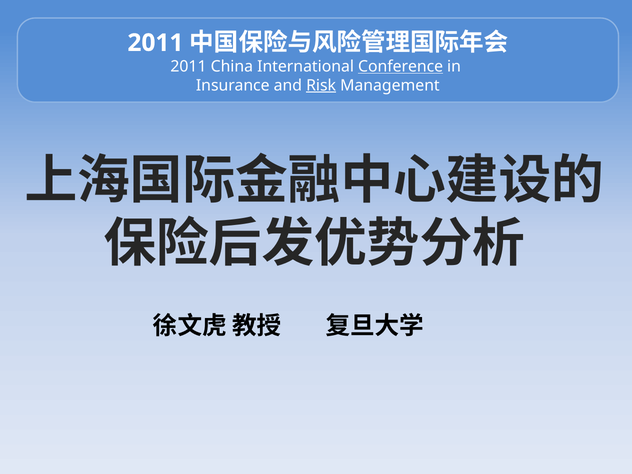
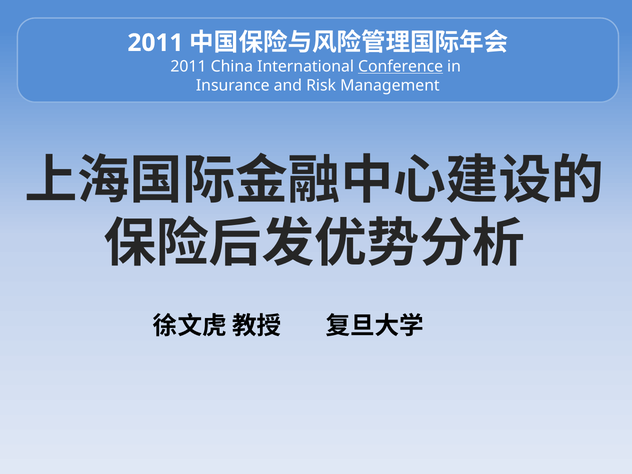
Risk underline: present -> none (321, 85)
